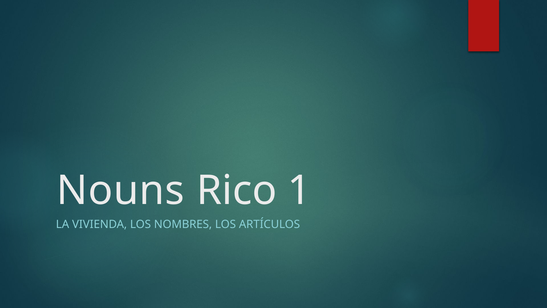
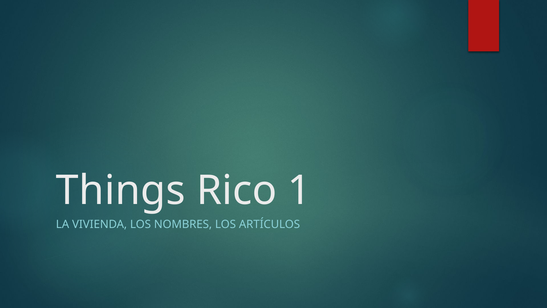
Nouns: Nouns -> Things (121, 191)
